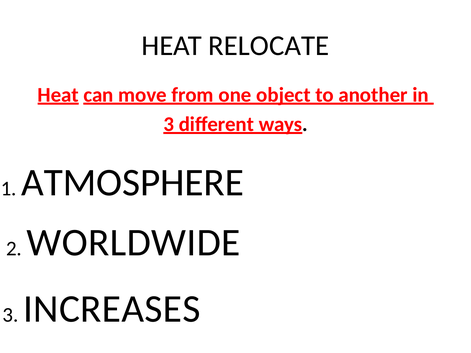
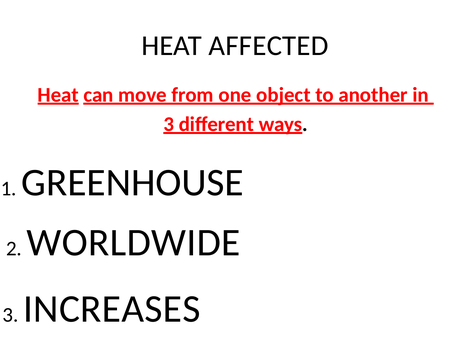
RELOCATE: RELOCATE -> AFFECTED (269, 46)
ATMOSPHERE: ATMOSPHERE -> GREENHOUSE (133, 183)
